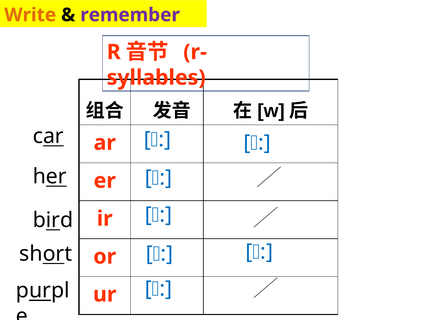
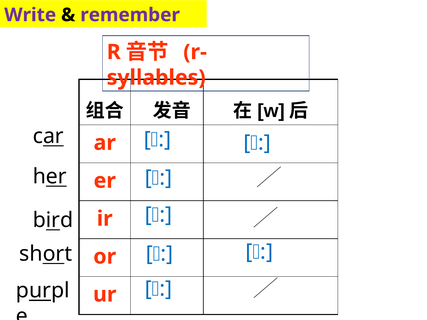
Write colour: orange -> purple (30, 15)
